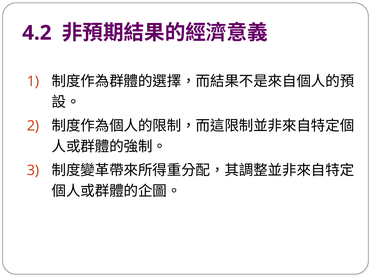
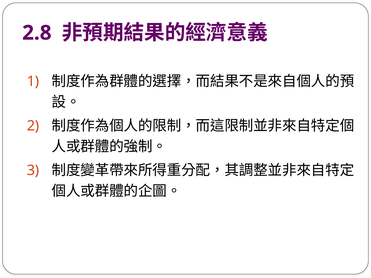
4.2: 4.2 -> 2.8 (37, 33)
